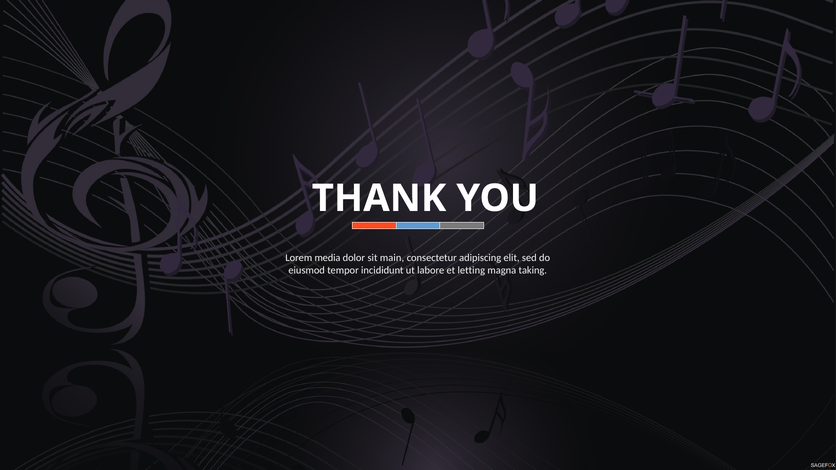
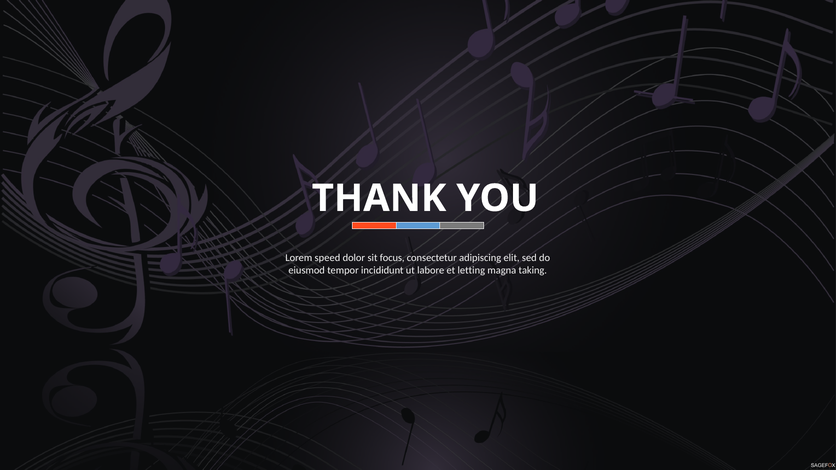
media: media -> speed (327, 258)
main: main -> focus (392, 258)
